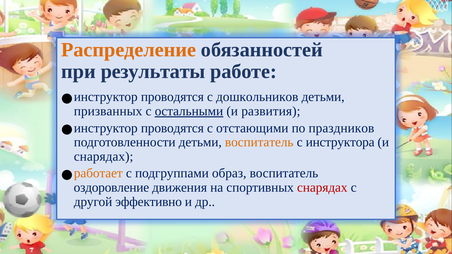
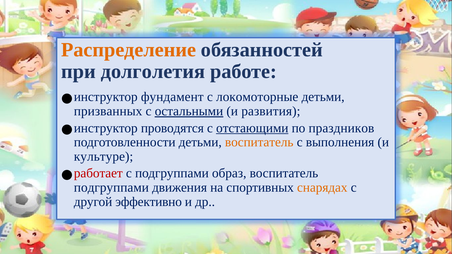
результаты: результаты -> долголетия (153, 72)
проводятся: проводятся -> фундамент (172, 97)
дошкольников: дошкольников -> локомоторные (257, 97)
отстающими underline: none -> present (252, 128)
инструктора: инструктора -> выполнения (340, 142)
снарядах: снарядах -> культуре (104, 157)
работает colour: orange -> red (98, 173)
оздоровление: оздоровление -> подгруппами (111, 188)
снарядах colour: red -> orange (322, 188)
